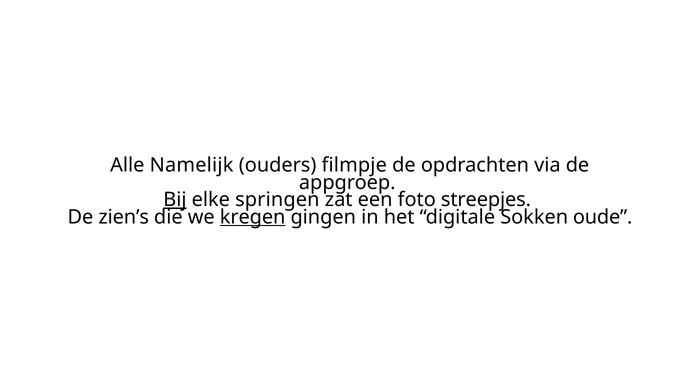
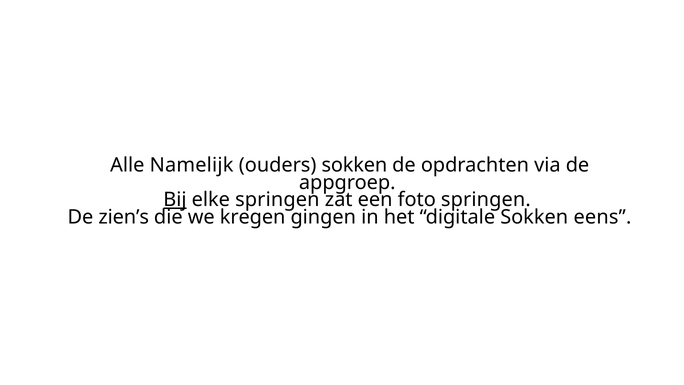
ouders filmpje: filmpje -> sokken (354, 165)
foto streepjes: streepjes -> springen (486, 200)
kregen underline: present -> none (253, 217)
oude: oude -> eens (602, 217)
